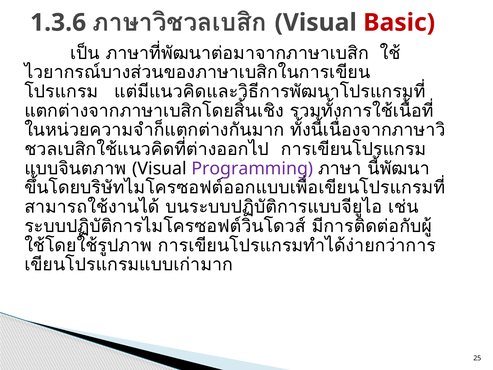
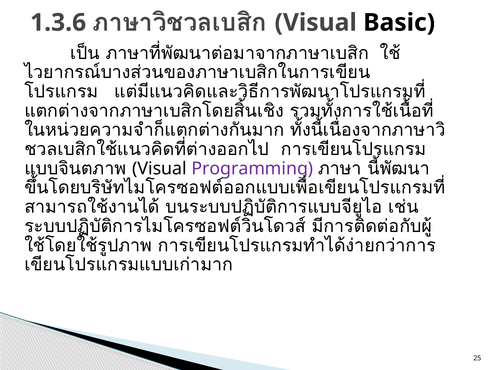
Basic colour: red -> black (399, 23)
